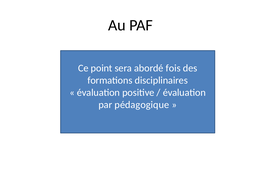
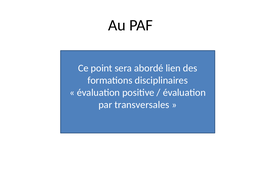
fois: fois -> lien (173, 68)
pédagogique: pédagogique -> transversales (142, 105)
